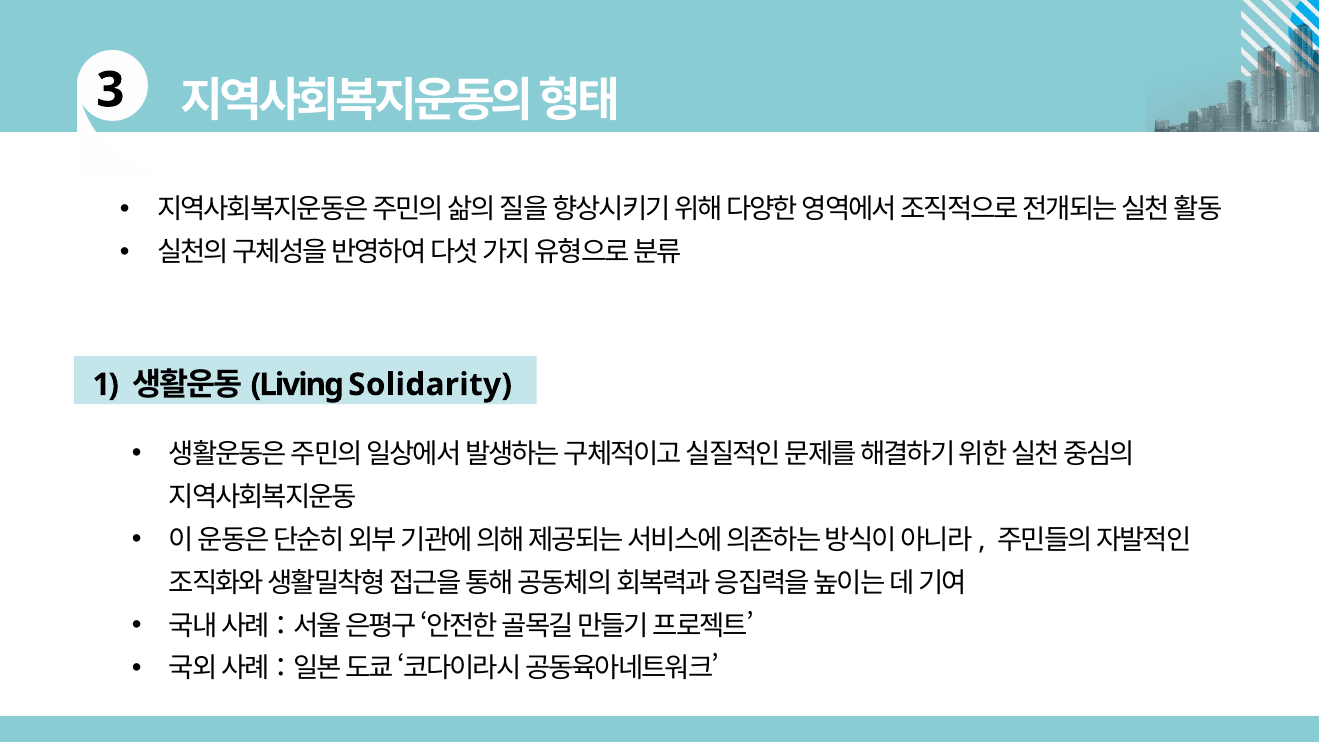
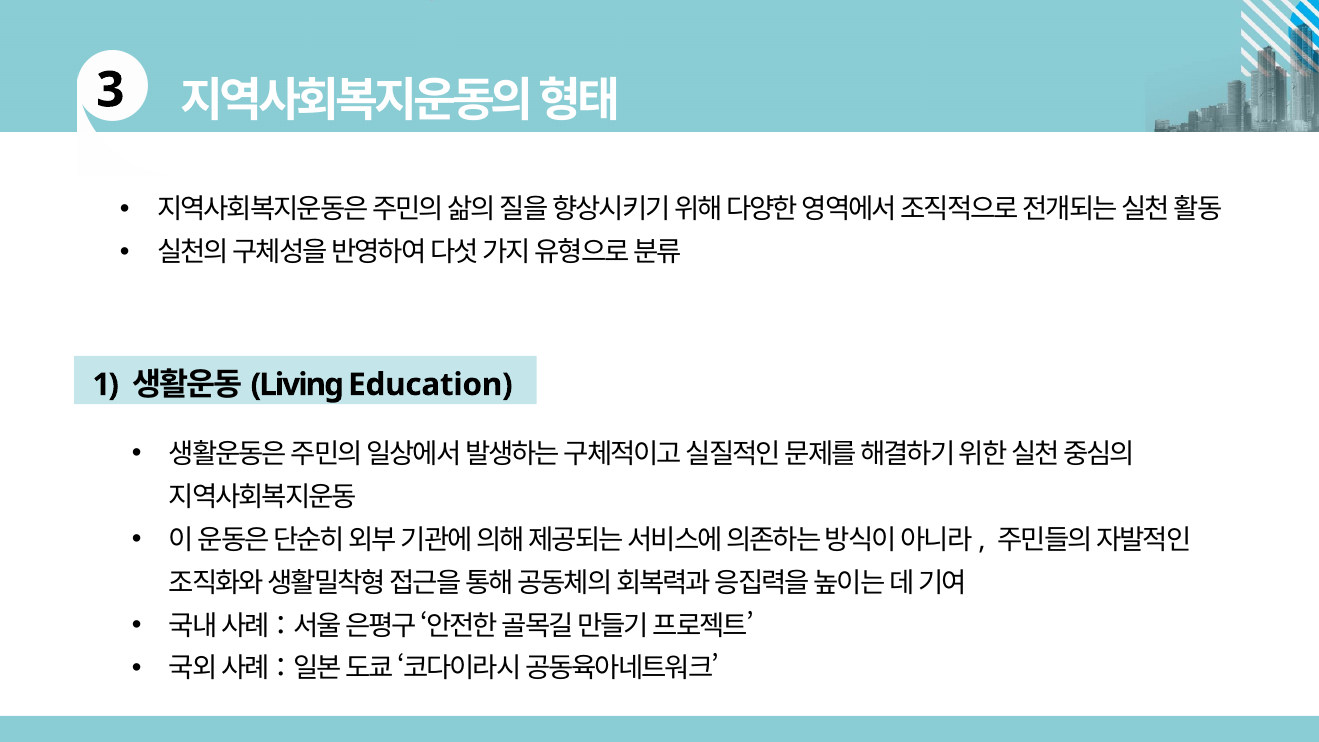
Solidarity: Solidarity -> Education (430, 385)
